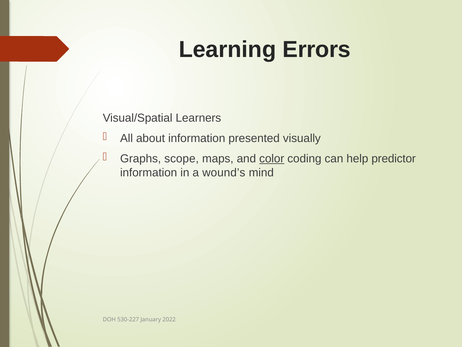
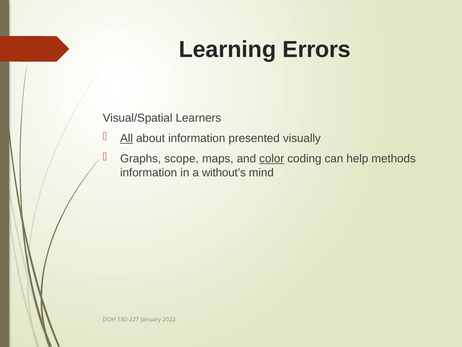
All underline: none -> present (127, 138)
predictor: predictor -> methods (394, 158)
wound’s: wound’s -> without’s (224, 172)
